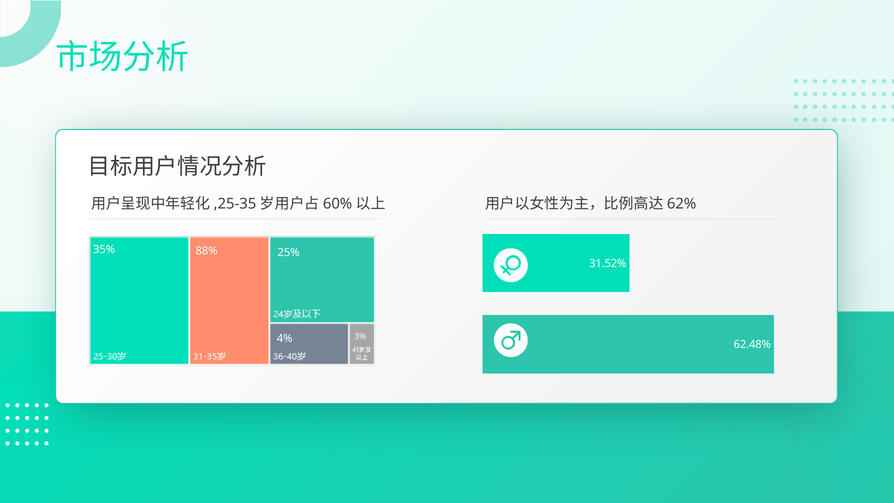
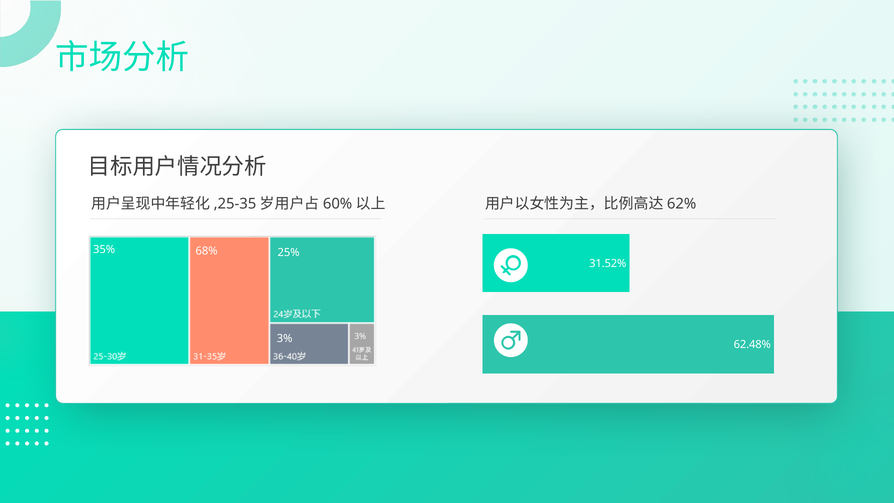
88%: 88% -> 68% (207, 251)
4%: 4% -> 3% (285, 338)
